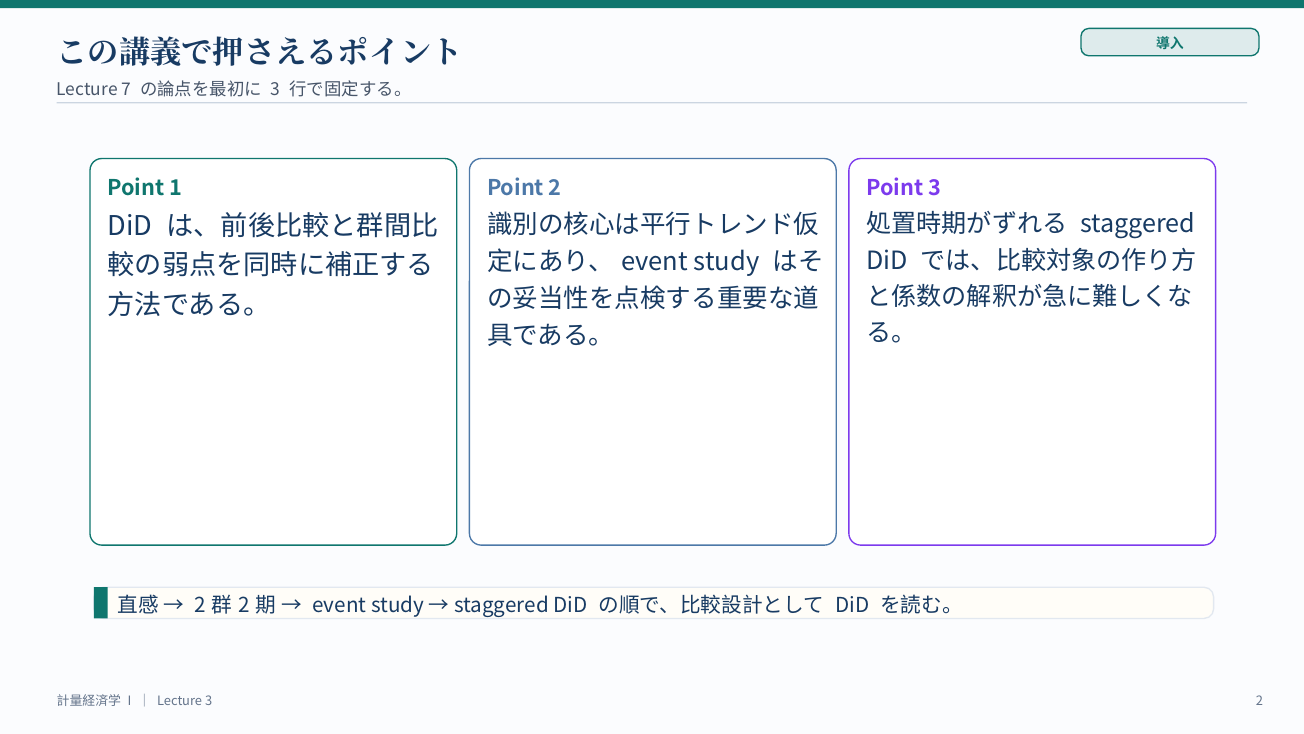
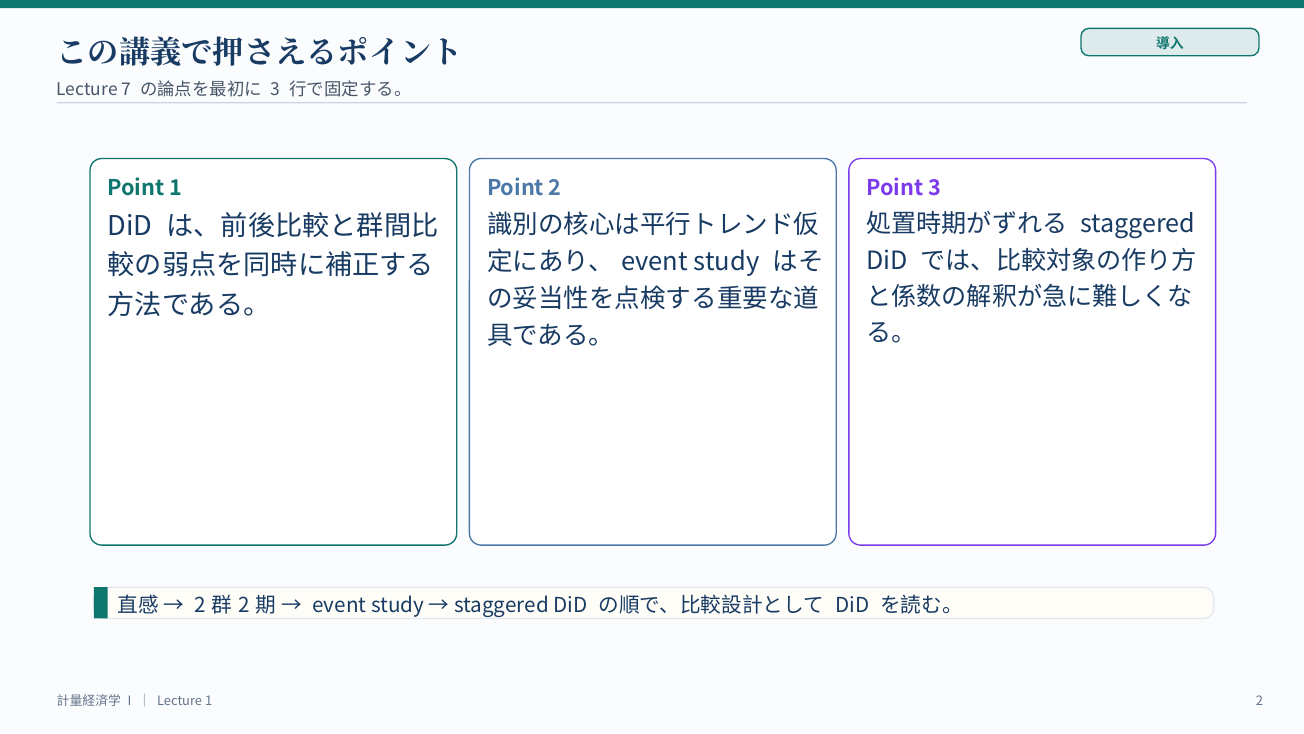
Lecture 3: 3 -> 1 (209, 701)
